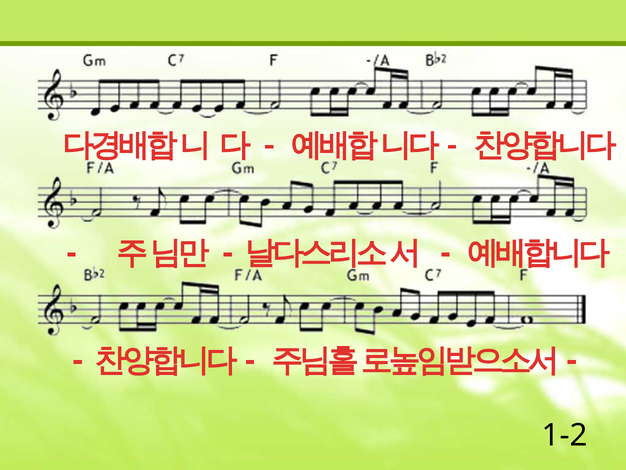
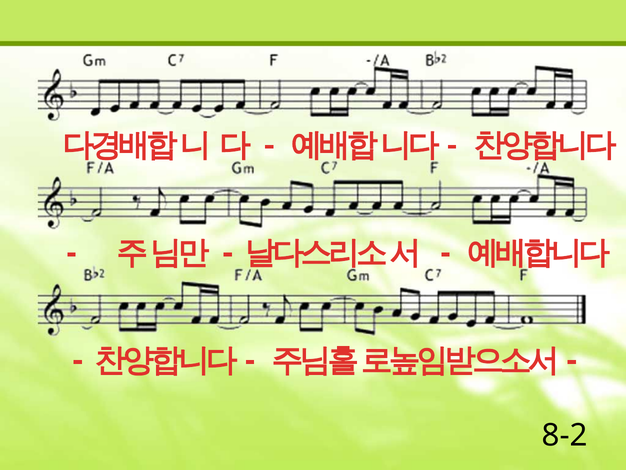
1-2: 1-2 -> 8-2 (565, 435)
